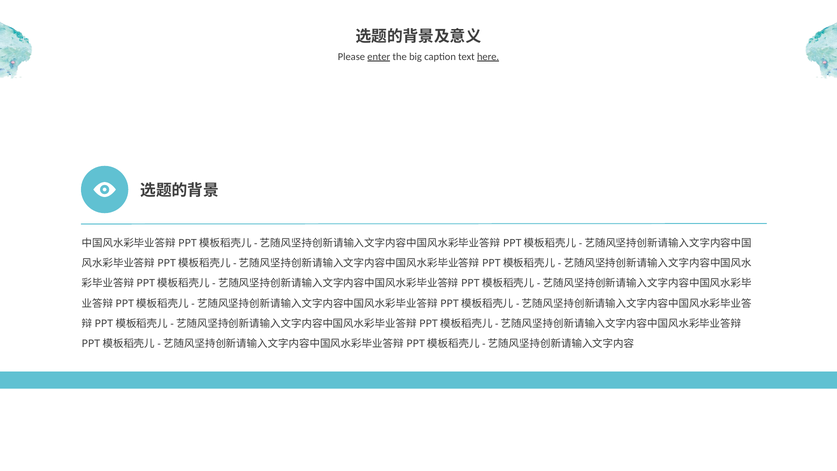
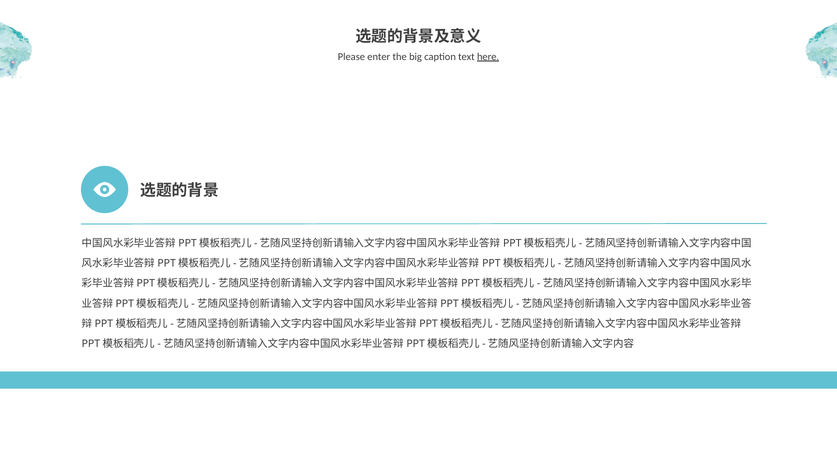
enter underline: present -> none (379, 57)
